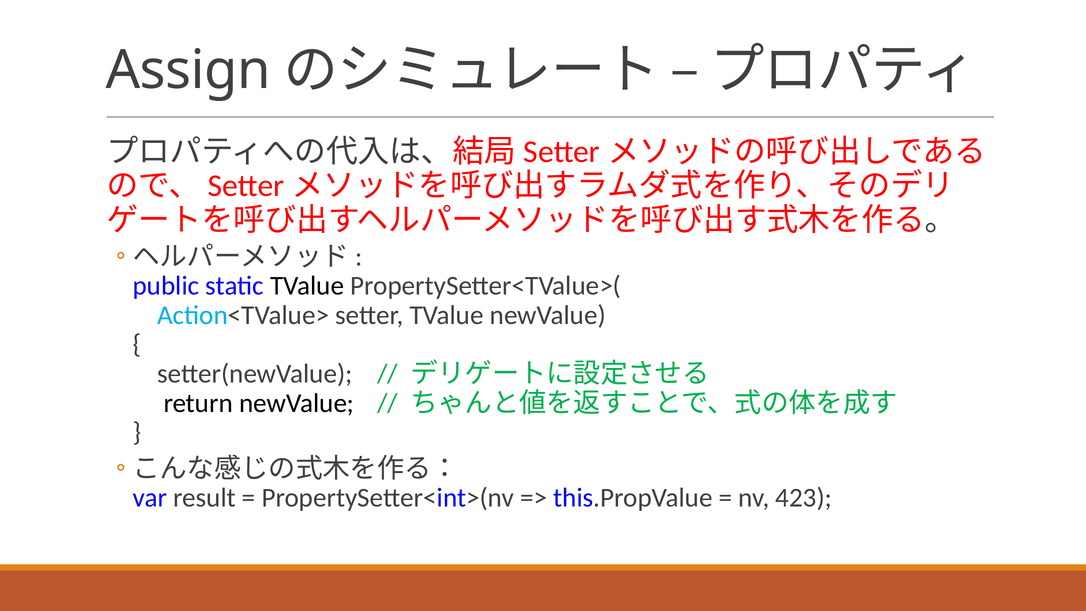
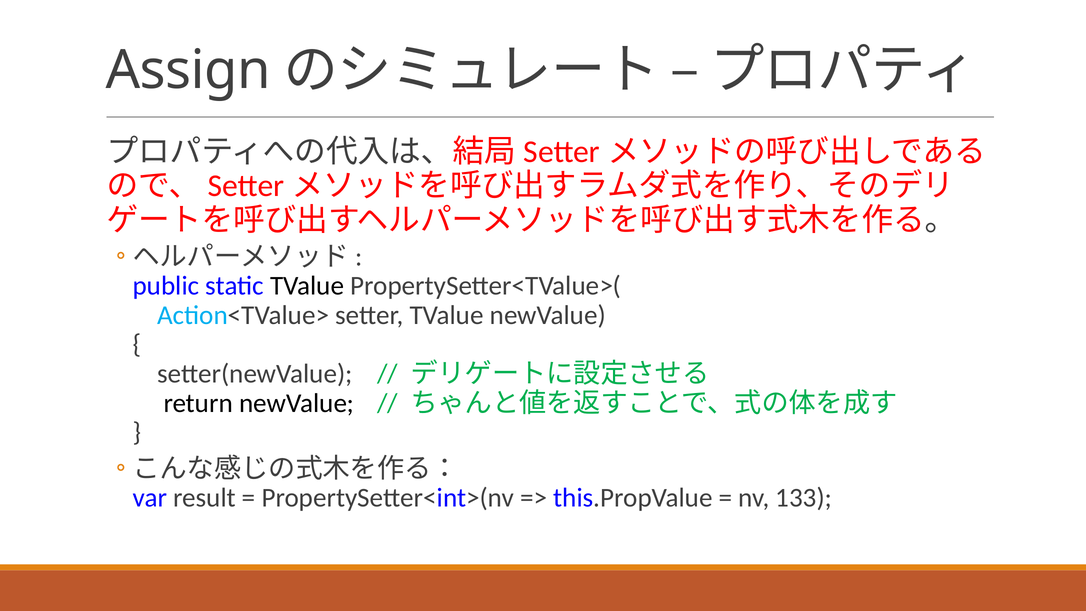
423: 423 -> 133 (804, 498)
